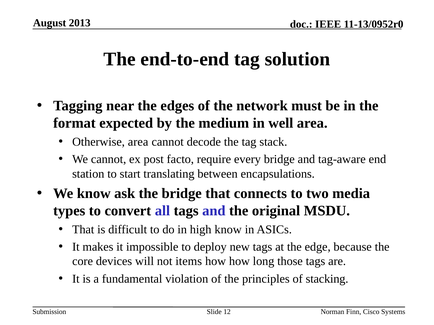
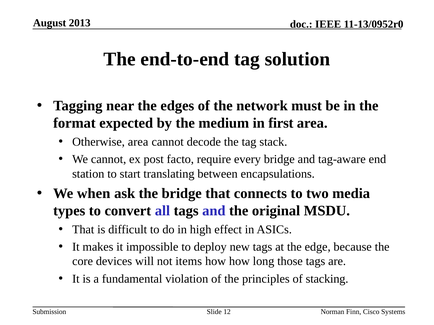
well: well -> first (281, 123)
We know: know -> when (94, 194)
high know: know -> effect (228, 230)
